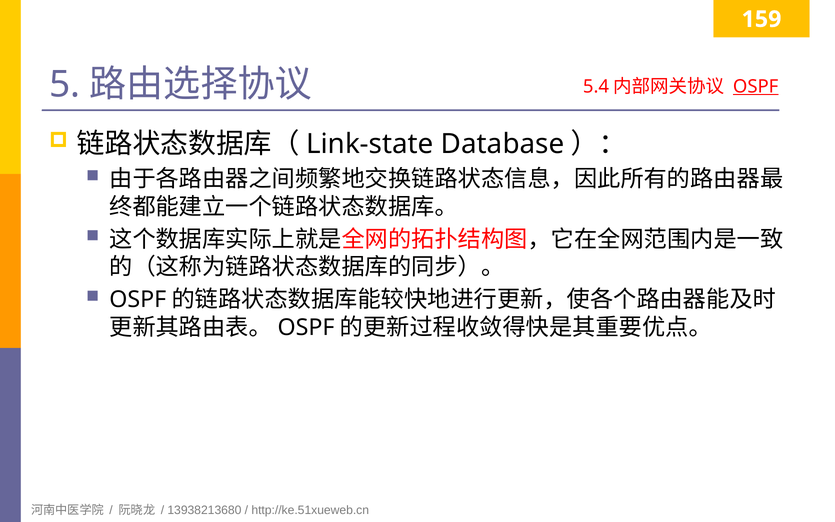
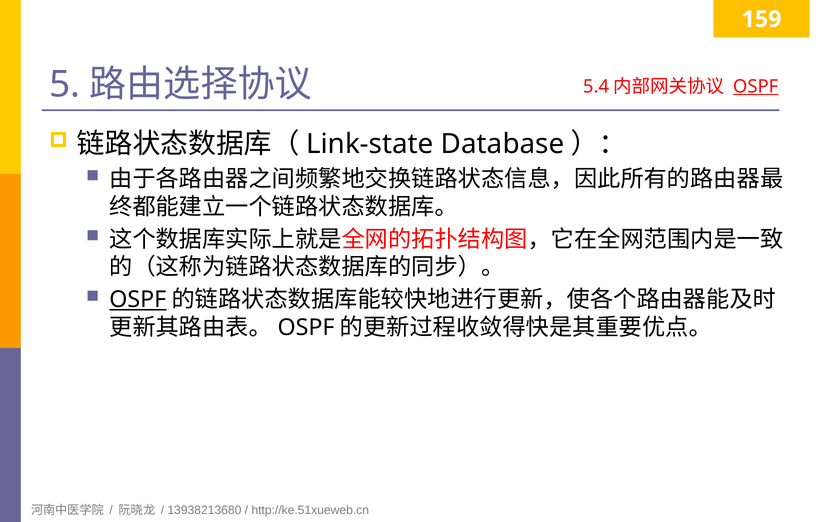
OSPF underline: none -> present (138, 300)
